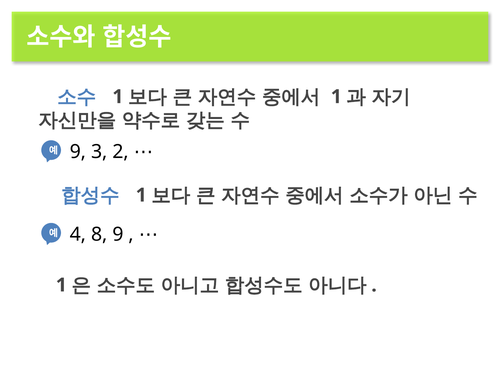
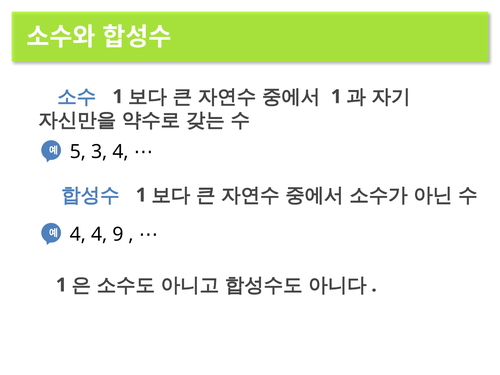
9: 9 -> 5 (78, 152)
3 2: 2 -> 4 (121, 152)
4 8: 8 -> 4 (99, 234)
